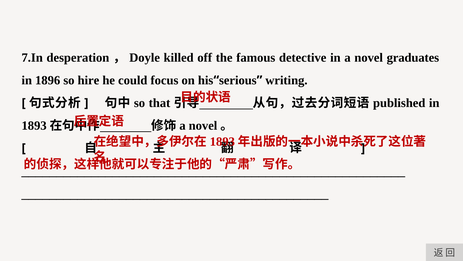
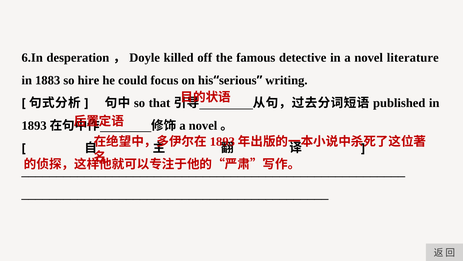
7.In: 7.In -> 6.In (32, 58)
graduates: graduates -> literature (413, 58)
1896: 1896 -> 1883 (48, 80)
